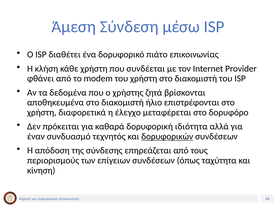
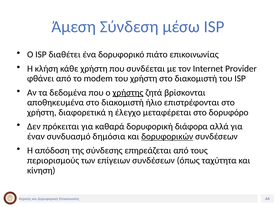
χρήστης underline: none -> present (128, 93)
ιδιότητα: ιδιότητα -> διάφορα (191, 127)
τεχνητός: τεχνητός -> δημόσια (109, 136)
